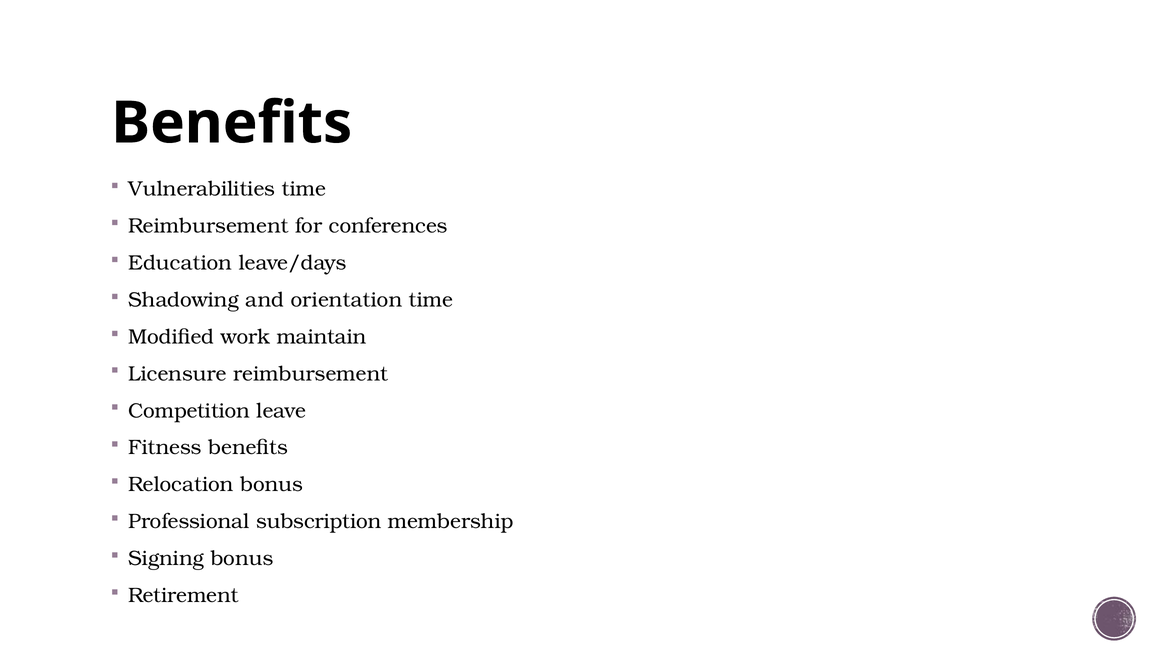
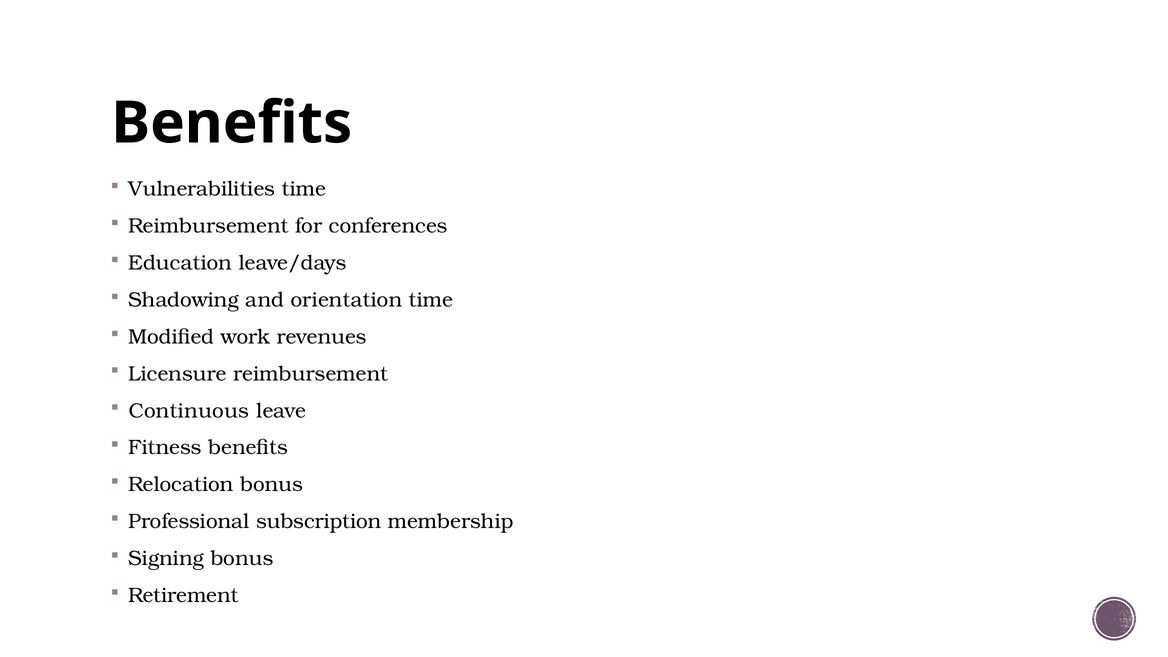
maintain: maintain -> revenues (322, 337)
Competition: Competition -> Continuous (189, 411)
